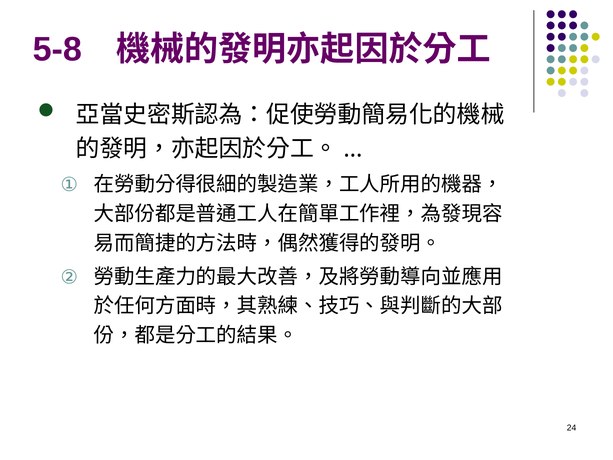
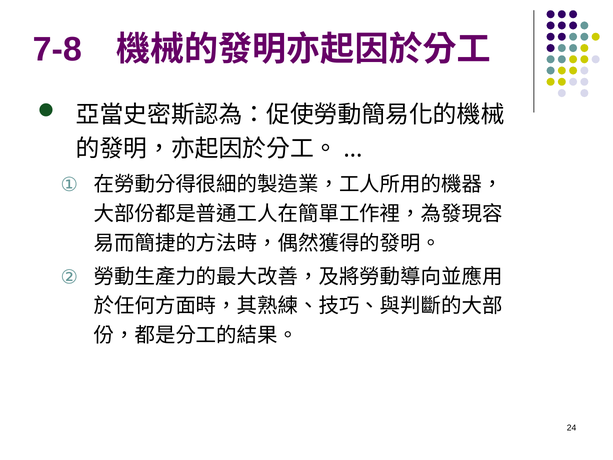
5-8: 5-8 -> 7-8 (57, 49)
